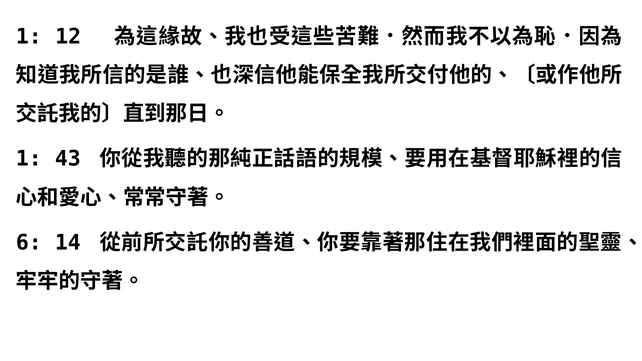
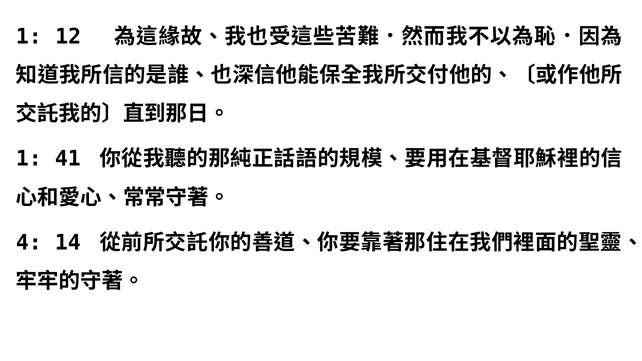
43: 43 -> 41 (68, 159)
6: 6 -> 4 (29, 243)
